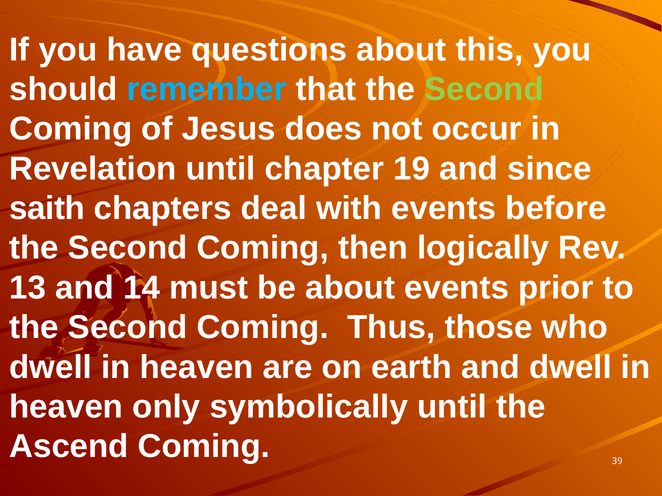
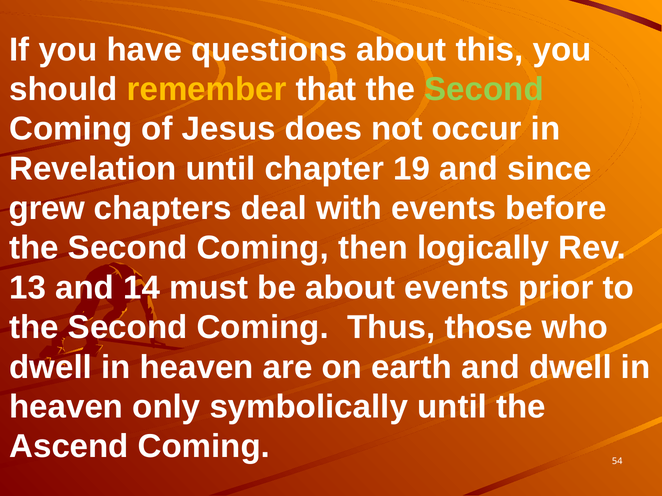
remember colour: light blue -> yellow (207, 89)
saith: saith -> grew (47, 209)
39: 39 -> 54 (617, 461)
